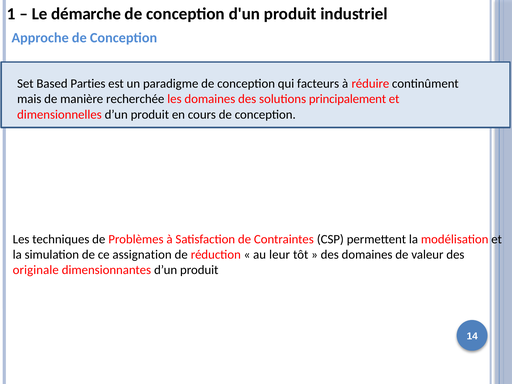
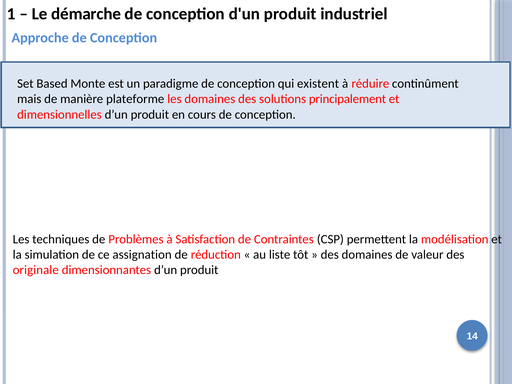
Parties: Parties -> Monte (88, 84)
facteurs: facteurs -> existent (318, 84)
recherchée: recherchée -> plateforme (135, 99)
leur: leur -> liste (280, 255)
